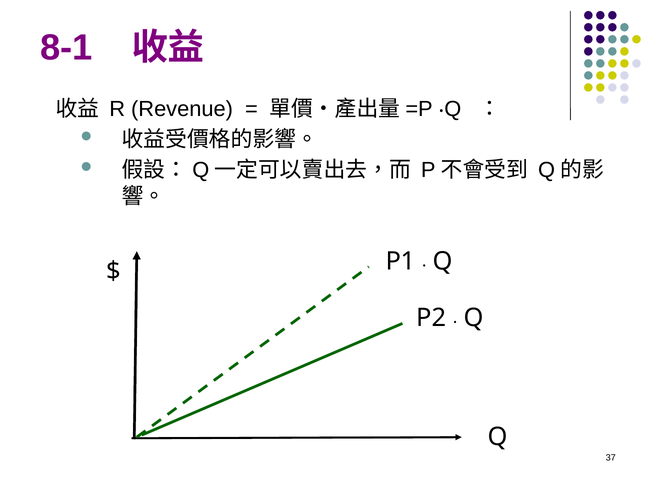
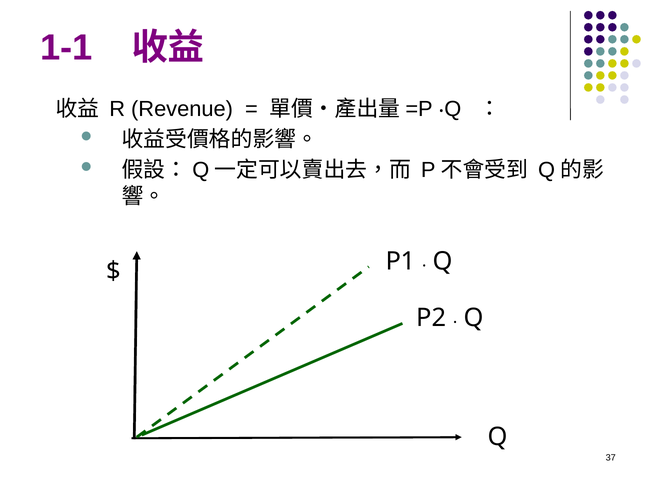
8-1: 8-1 -> 1-1 (66, 48)
